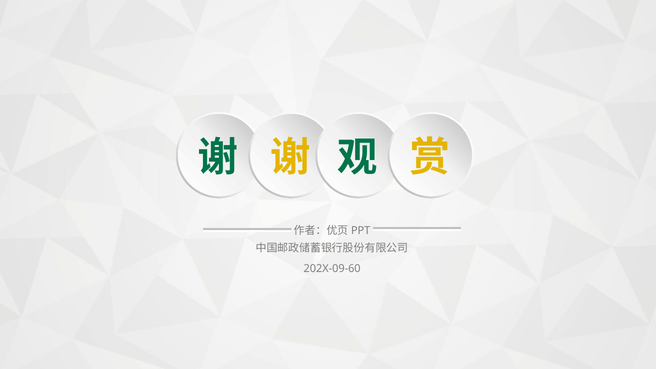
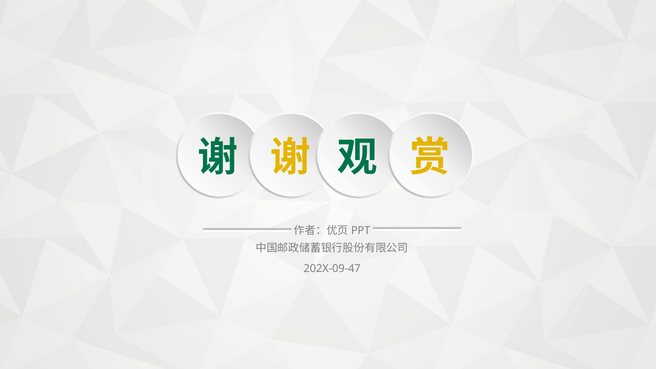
202X-09-60: 202X-09-60 -> 202X-09-47 (332, 269)
